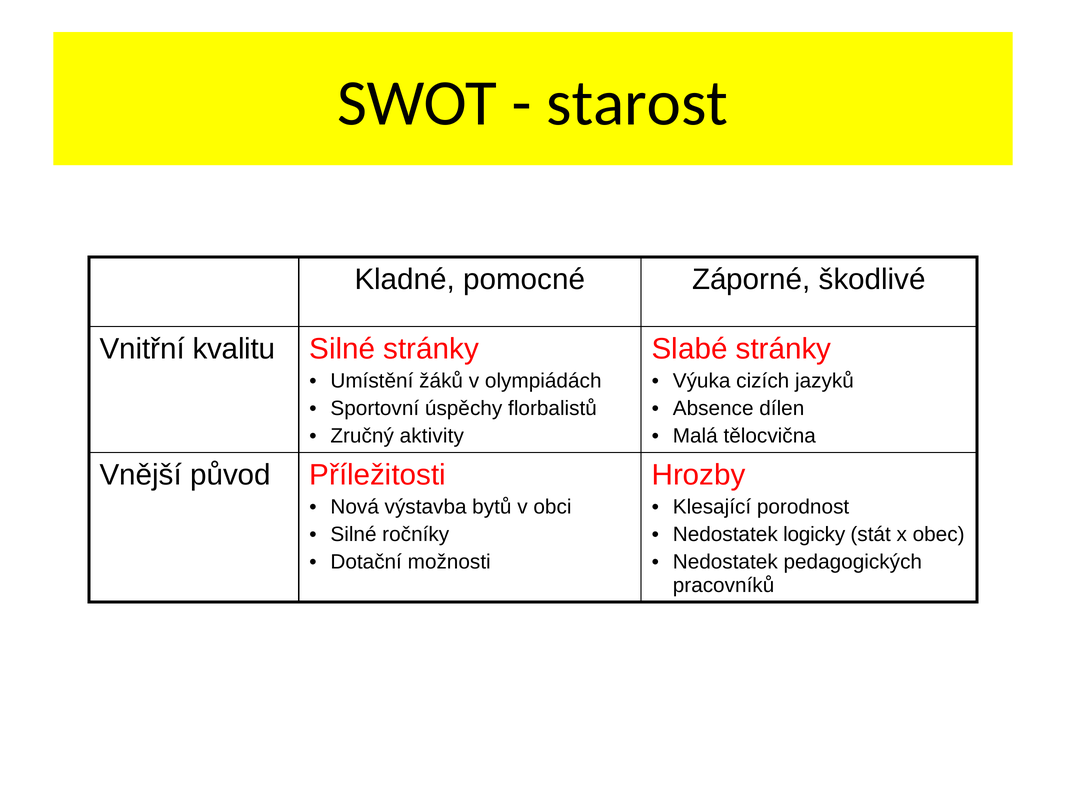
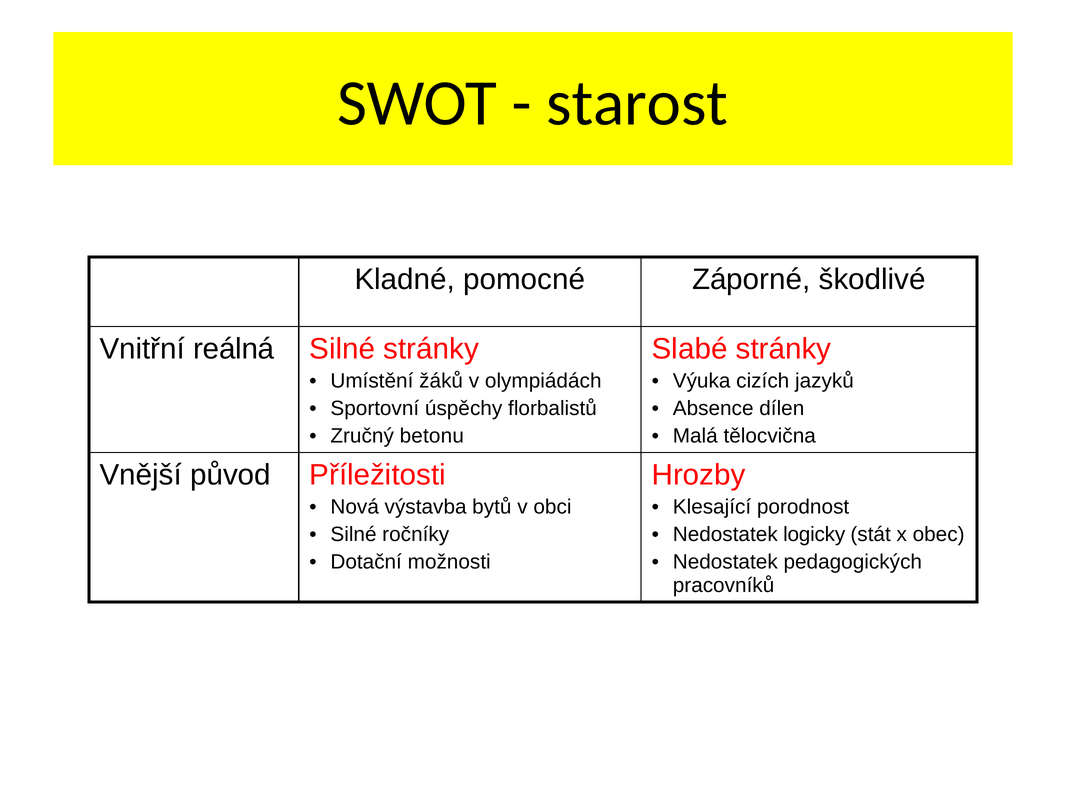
kvalitu: kvalitu -> reálná (234, 349)
aktivity: aktivity -> betonu (432, 436)
